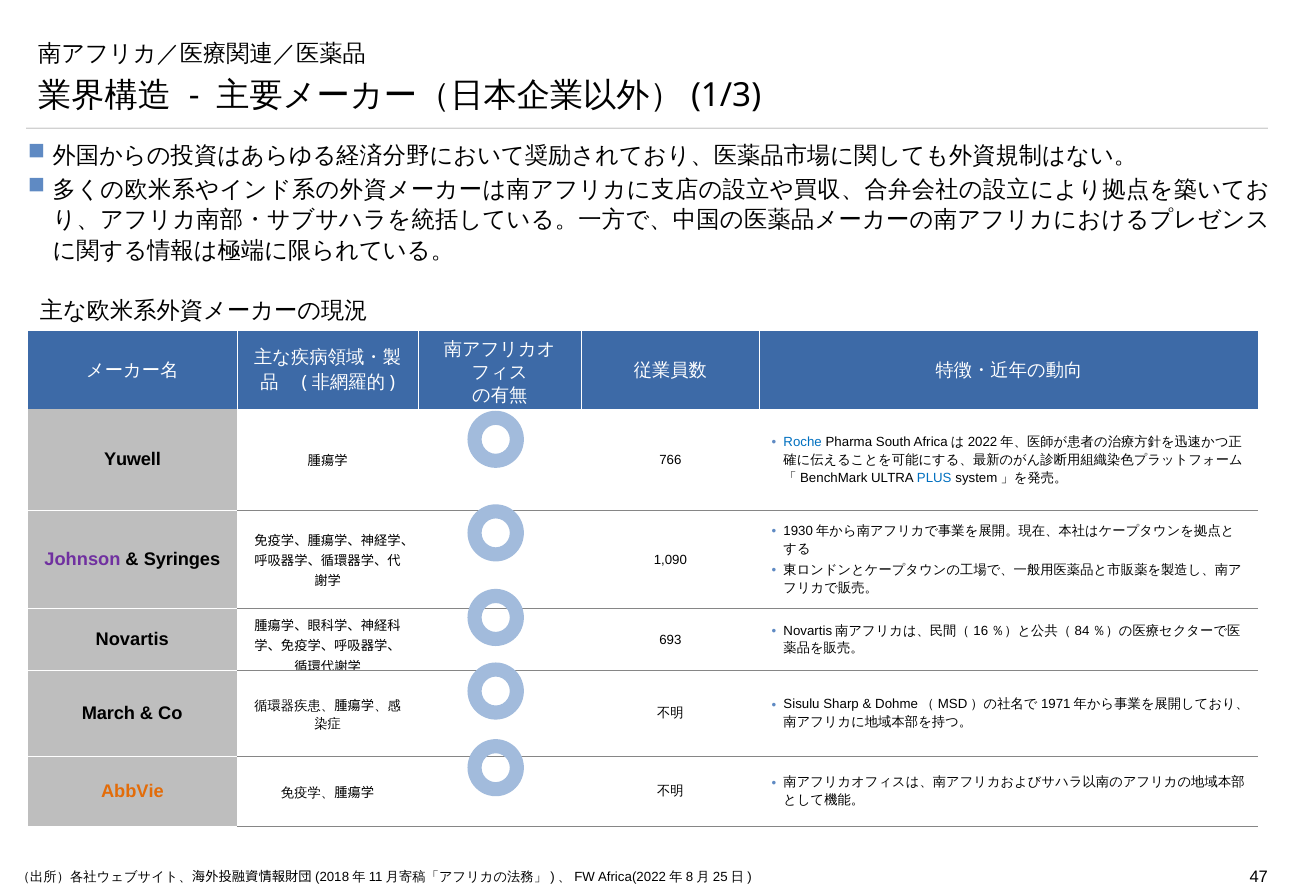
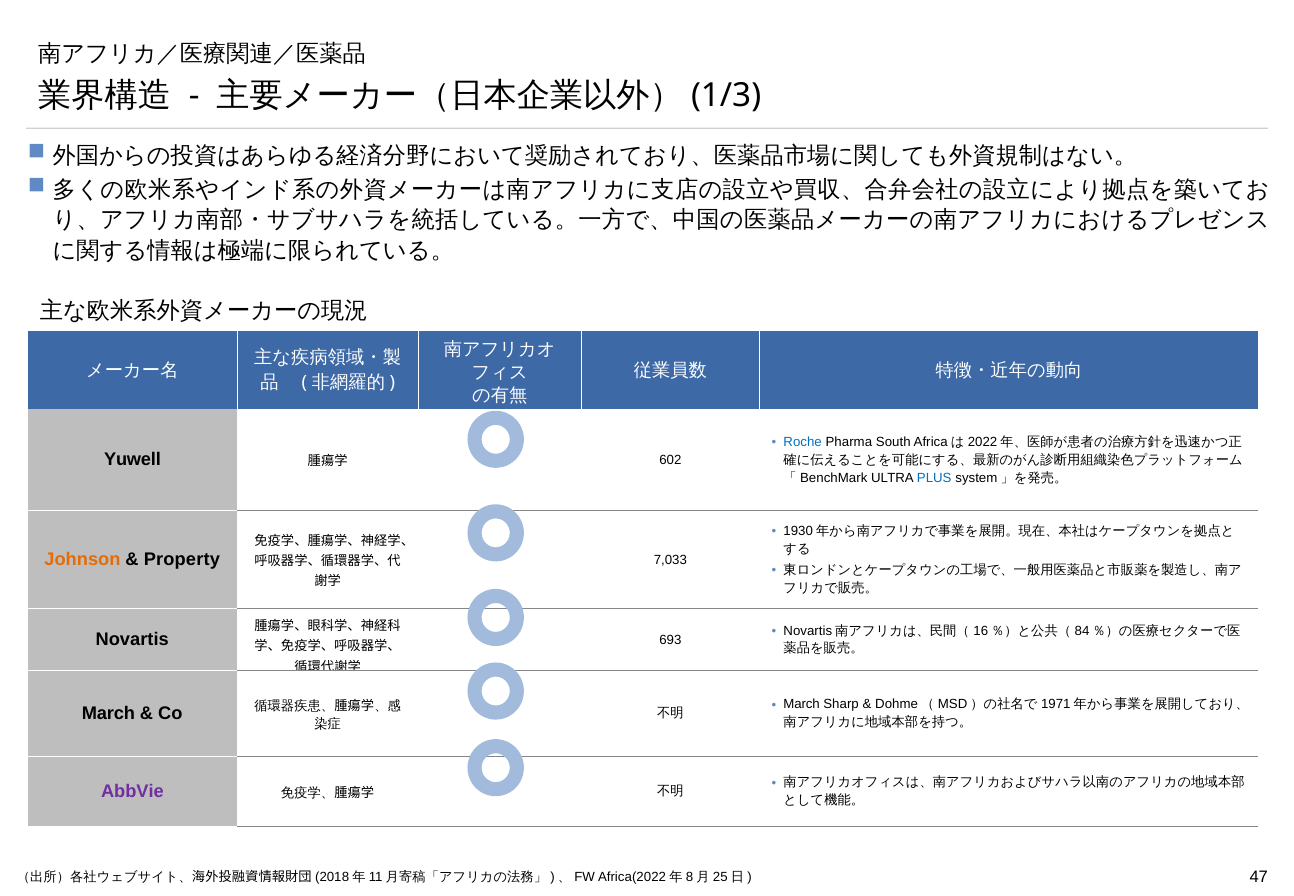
766: 766 -> 602 (670, 460)
Johnson colour: purple -> orange (82, 559)
Syringes: Syringes -> Property (182, 559)
1,090: 1,090 -> 7,033 (670, 560)
Sisulu: Sisulu -> March (802, 704)
AbbVie colour: orange -> purple (132, 791)
